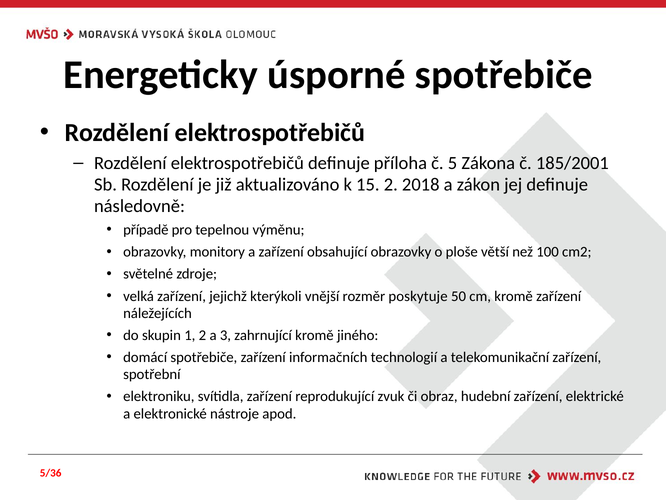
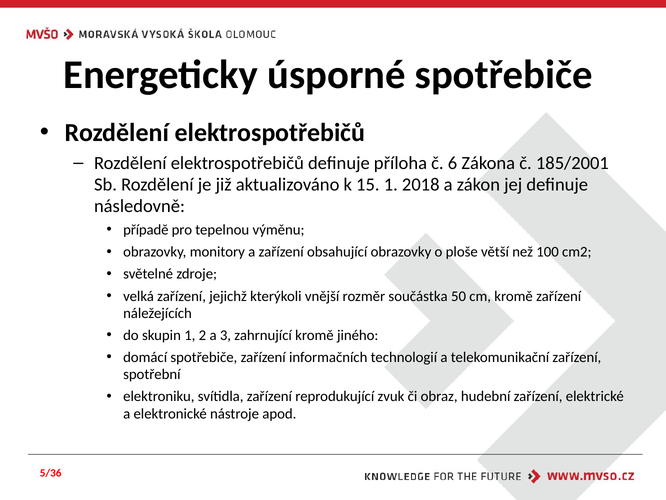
5: 5 -> 6 (453, 163)
15 2: 2 -> 1 (391, 184)
poskytuje: poskytuje -> součástka (418, 296)
